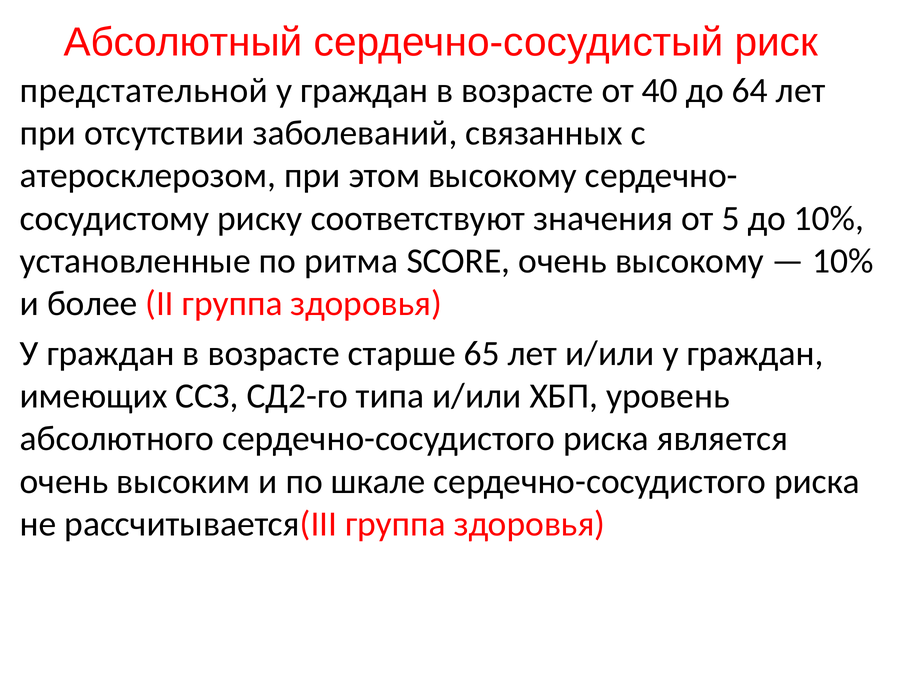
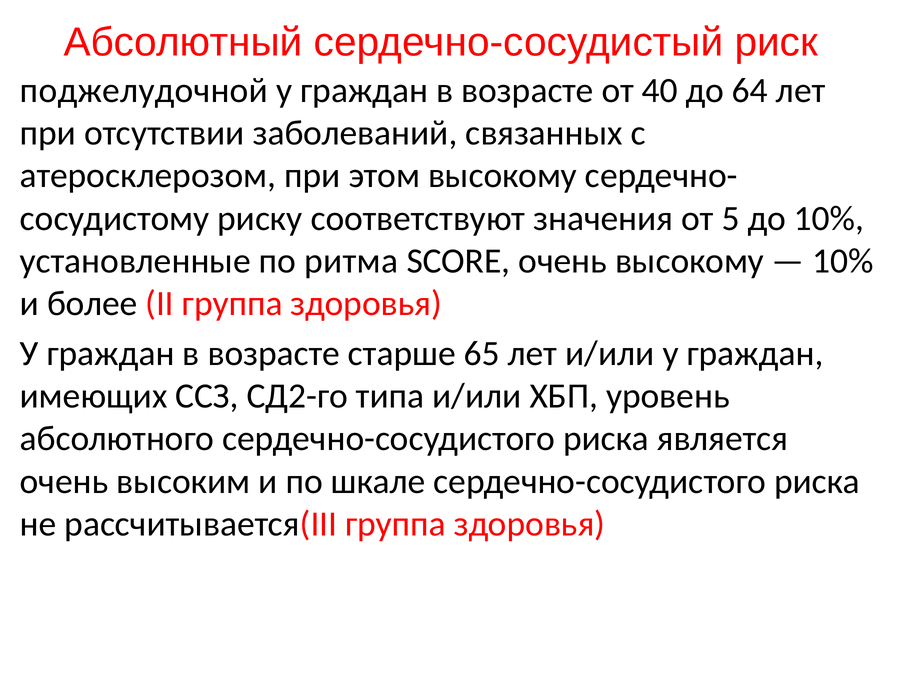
предстательной: предстательной -> поджелудочной (144, 90)
